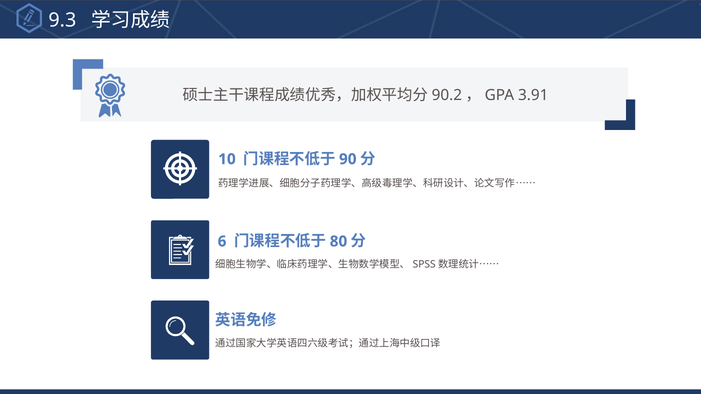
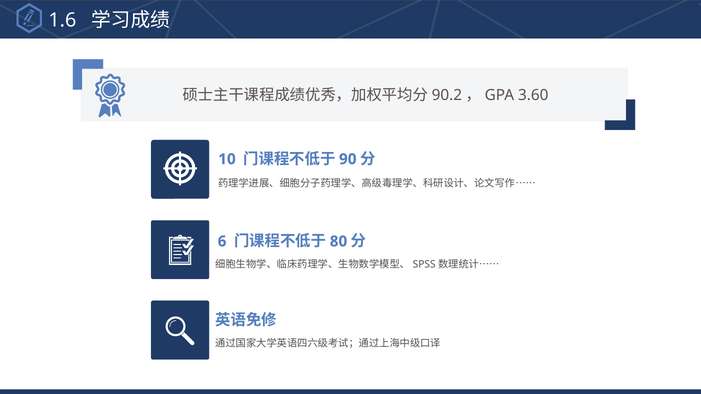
9.3: 9.3 -> 1.6 (62, 20)
3.91: 3.91 -> 3.60 (533, 95)
